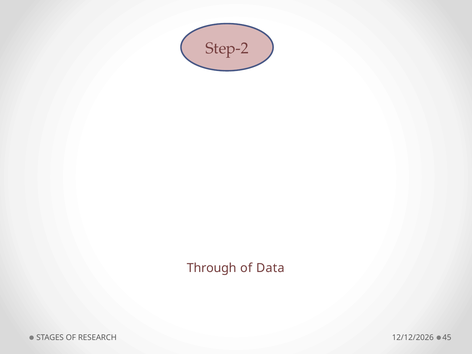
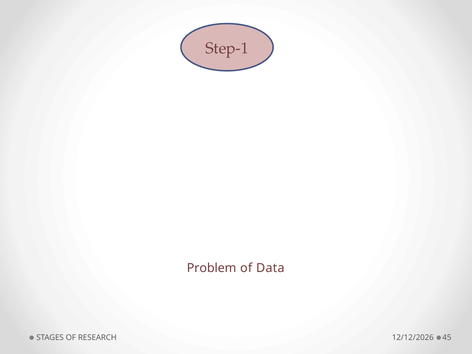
Step-2: Step-2 -> Step-1 (227, 48)
Through: Through -> Problem (212, 268)
